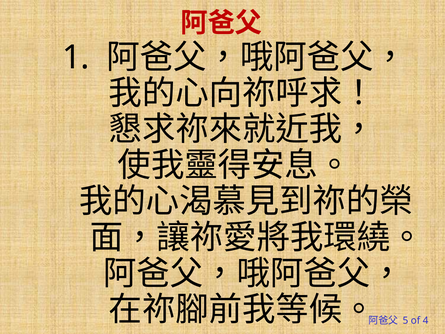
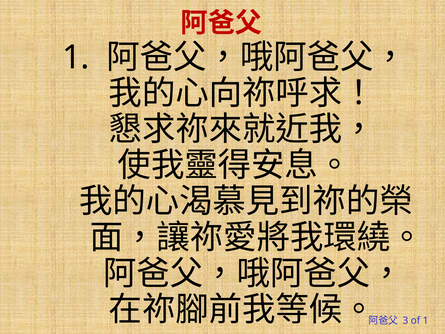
5: 5 -> 3 (405, 320)
of 4: 4 -> 1 (426, 320)
